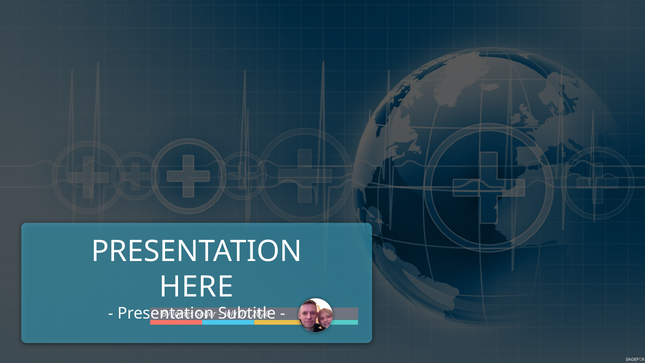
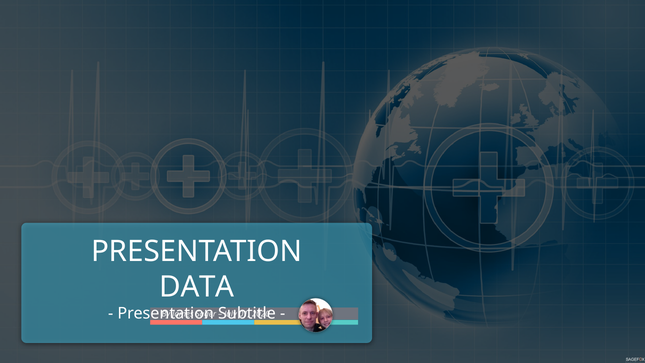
HERE: HERE -> DATA (197, 287)
